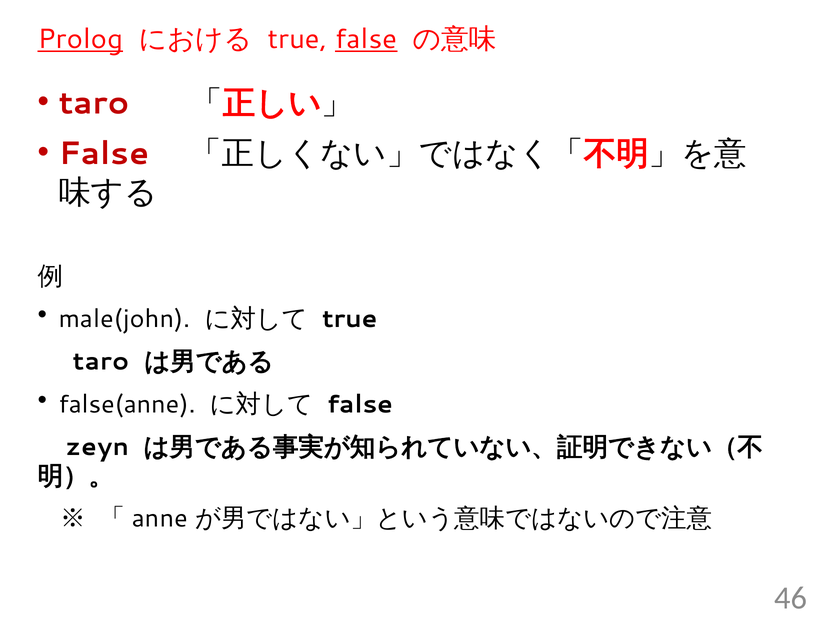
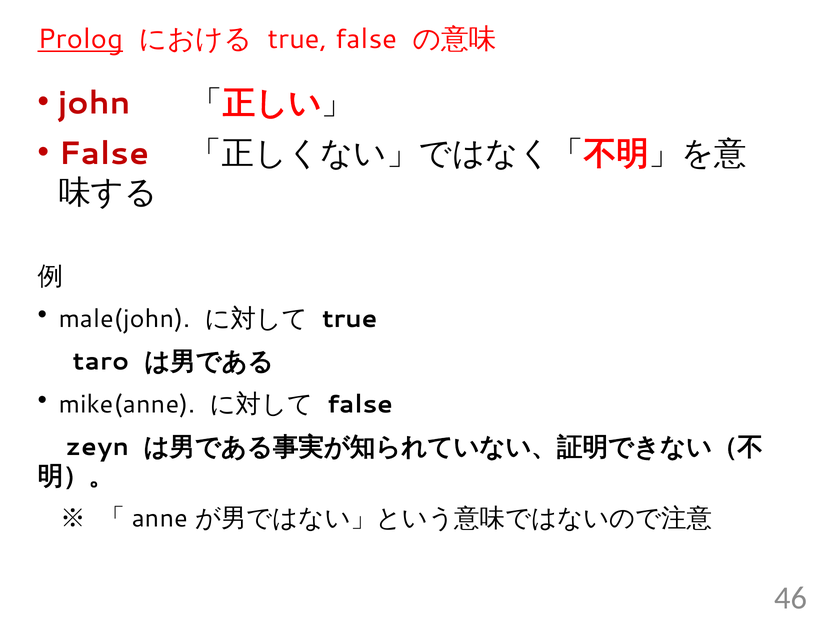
false underline: present -> none (366, 39)
taro: taro -> john (94, 103)
false(anne: false(anne -> mike(anne (127, 405)
